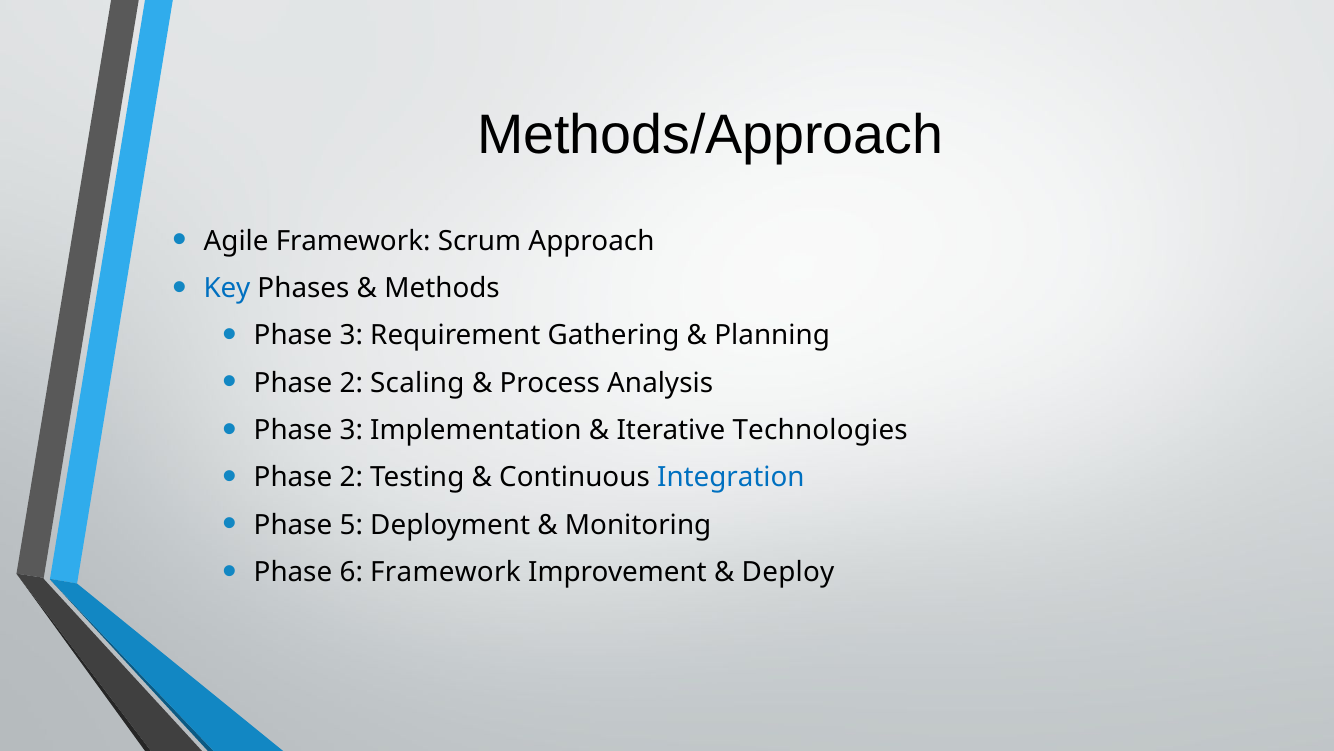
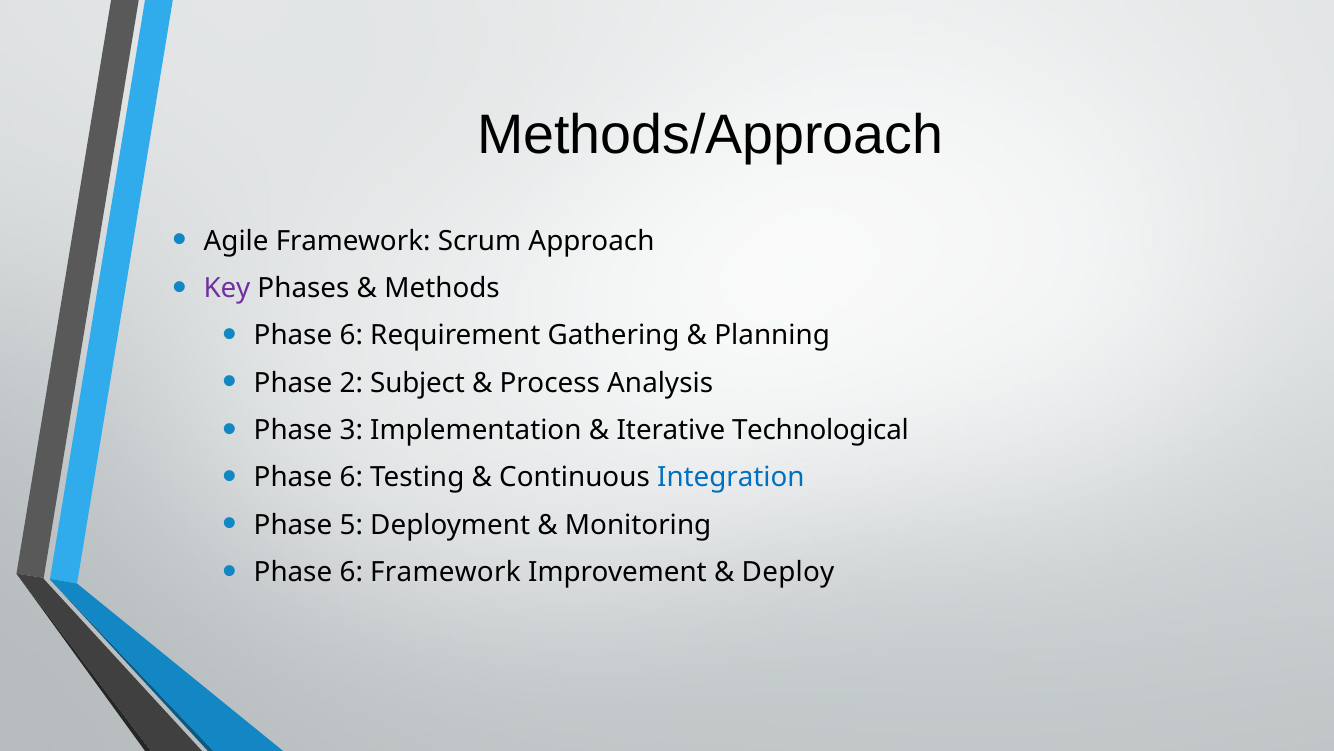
Key colour: blue -> purple (227, 288)
3: 3 -> 6 (351, 335)
Scaling: Scaling -> Subject (418, 383)
Technologies: Technologies -> Technological (820, 430)
2: 2 -> 6 (351, 477)
